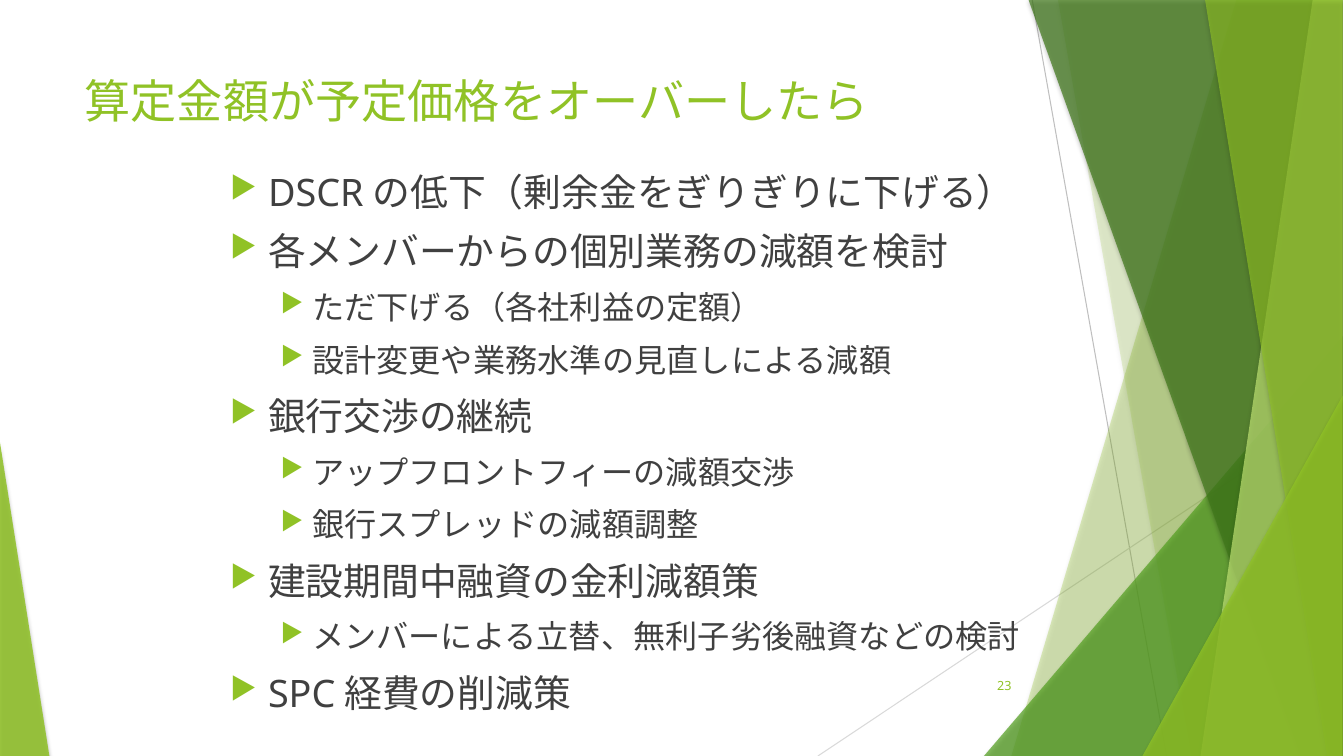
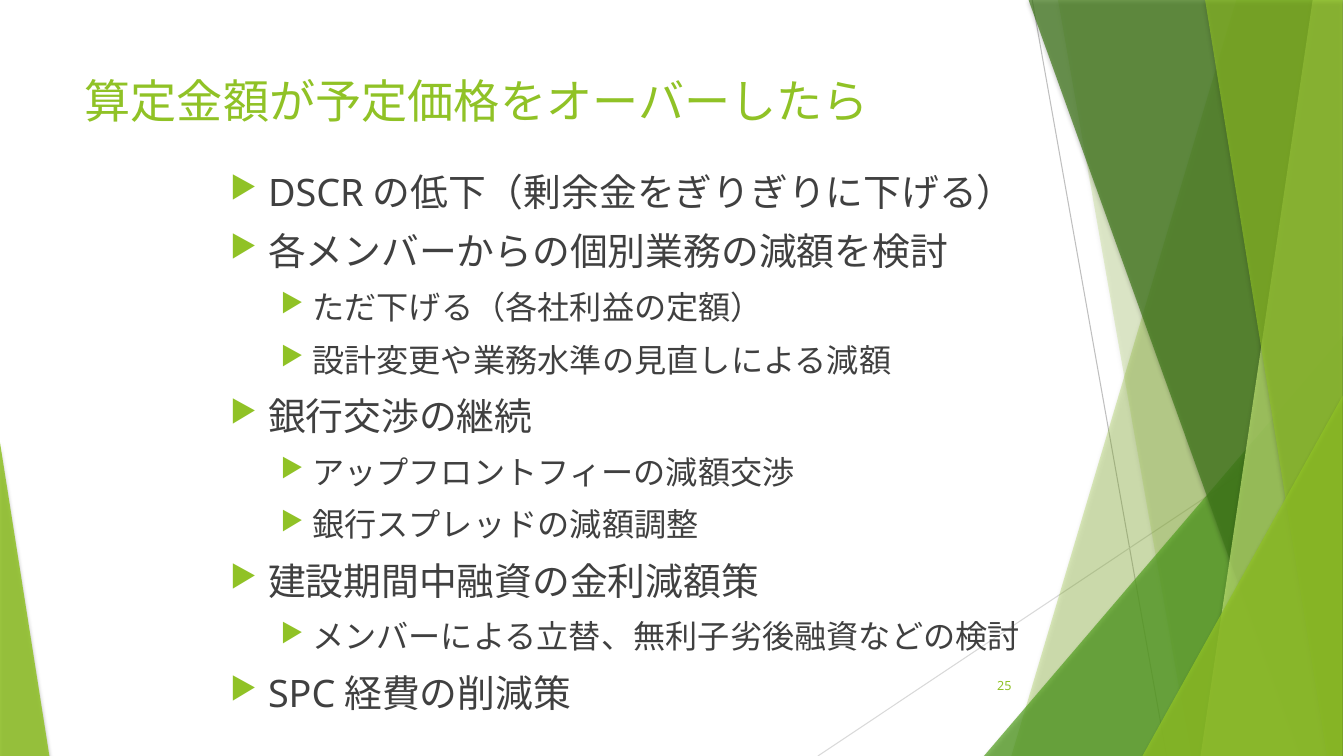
23: 23 -> 25 (1004, 685)
